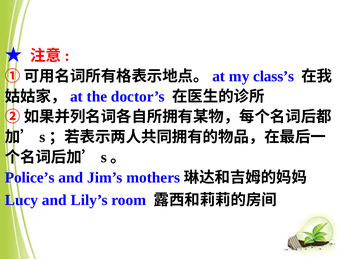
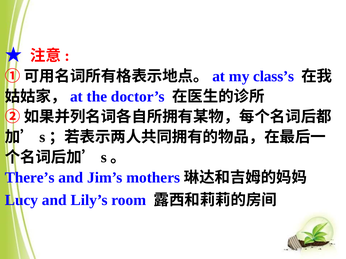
Police’s: Police’s -> There’s (30, 178)
